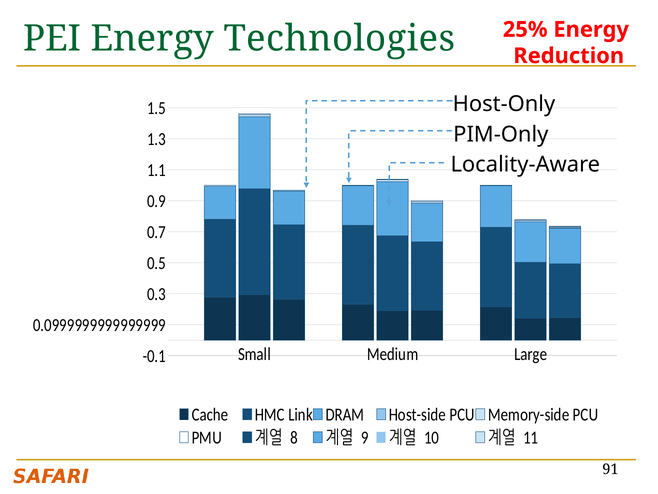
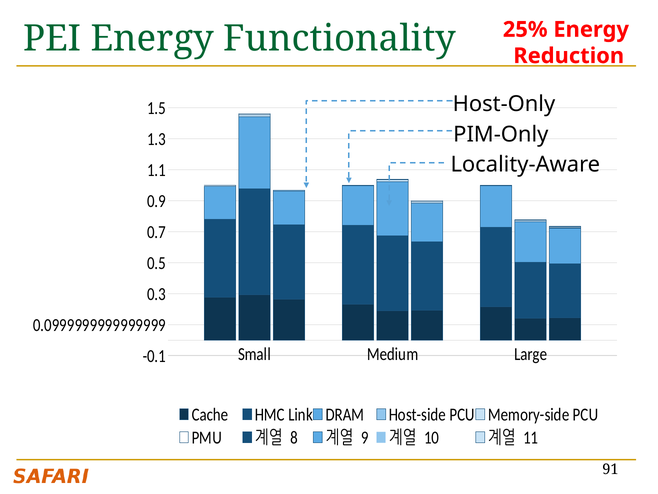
Technologies: Technologies -> Functionality (340, 39)
